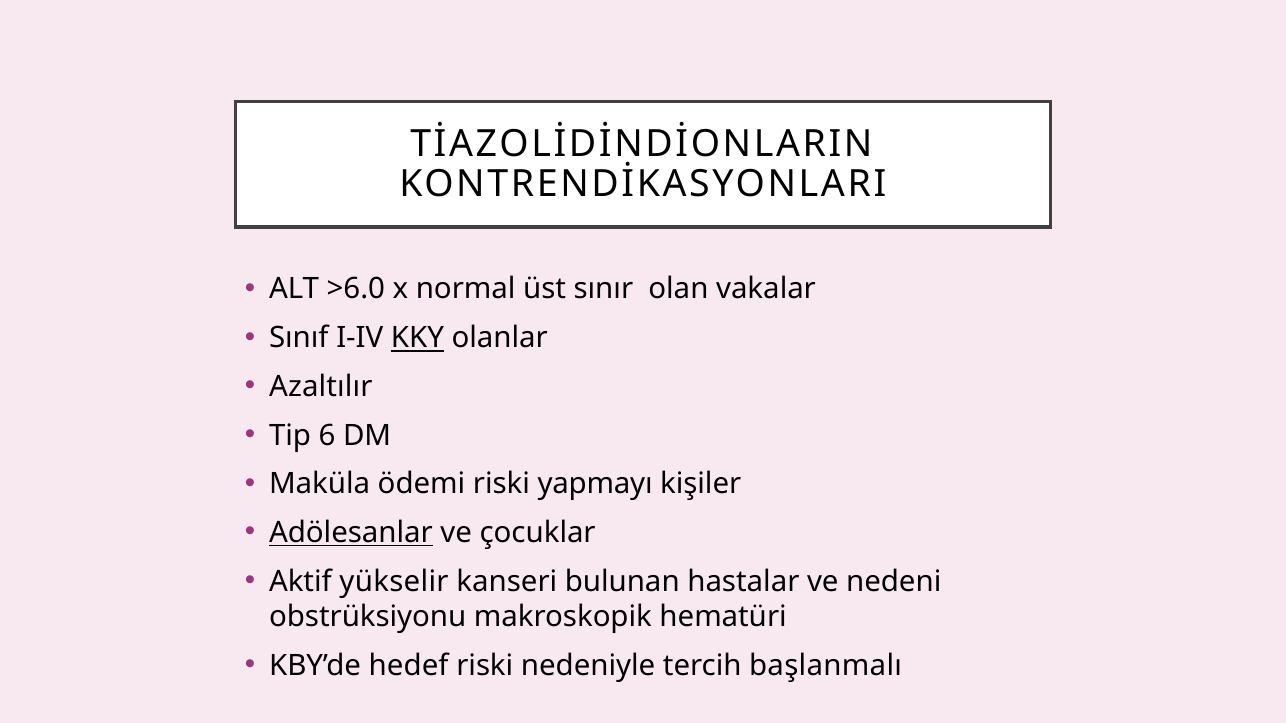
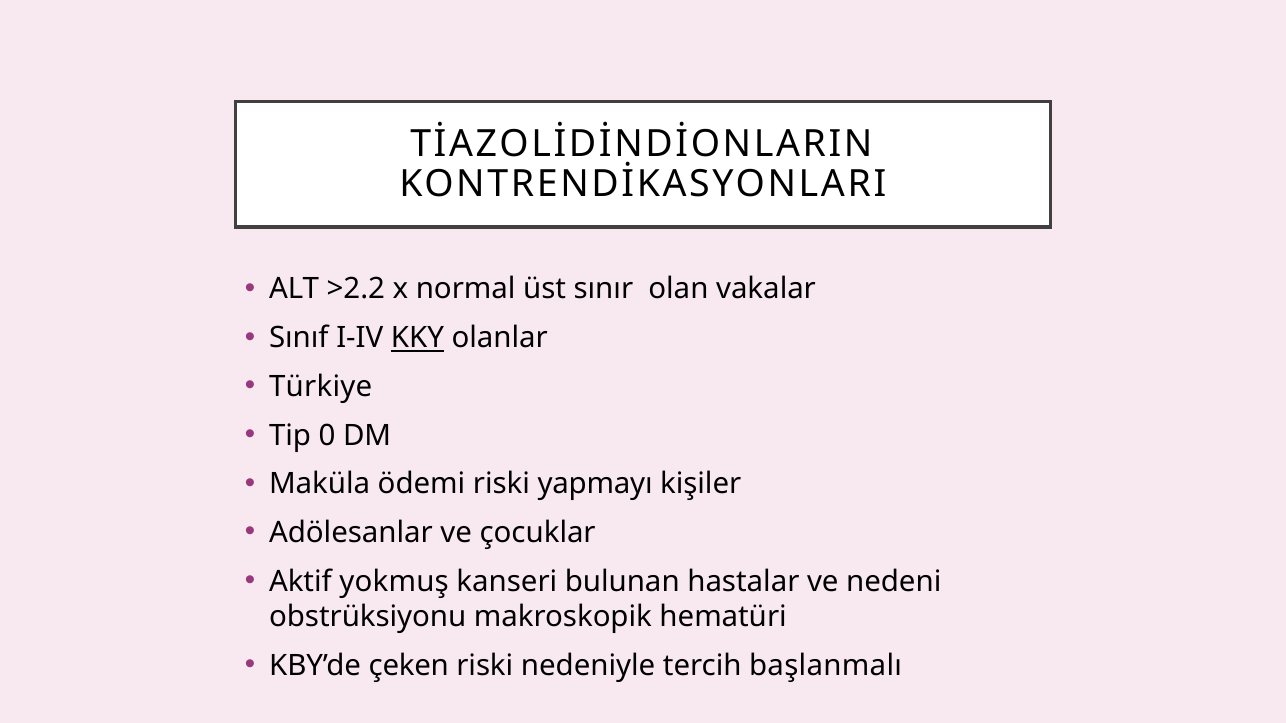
>6.0: >6.0 -> >2.2 (356, 289)
Azaltılır: Azaltılır -> Türkiye (321, 387)
6: 6 -> 0 (327, 436)
Adölesanlar underline: present -> none (351, 533)
yükselir: yükselir -> yokmuş (394, 582)
hedef: hedef -> çeken (409, 666)
